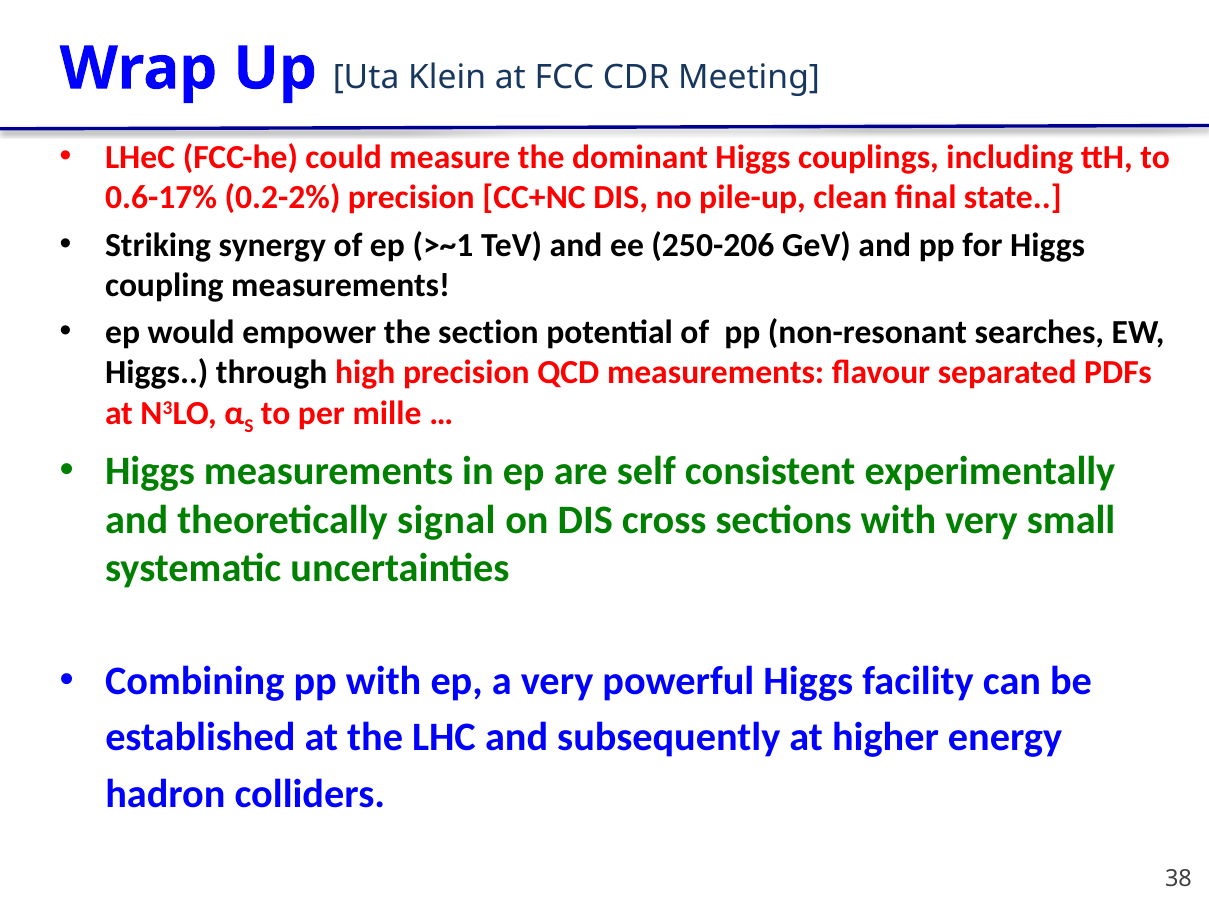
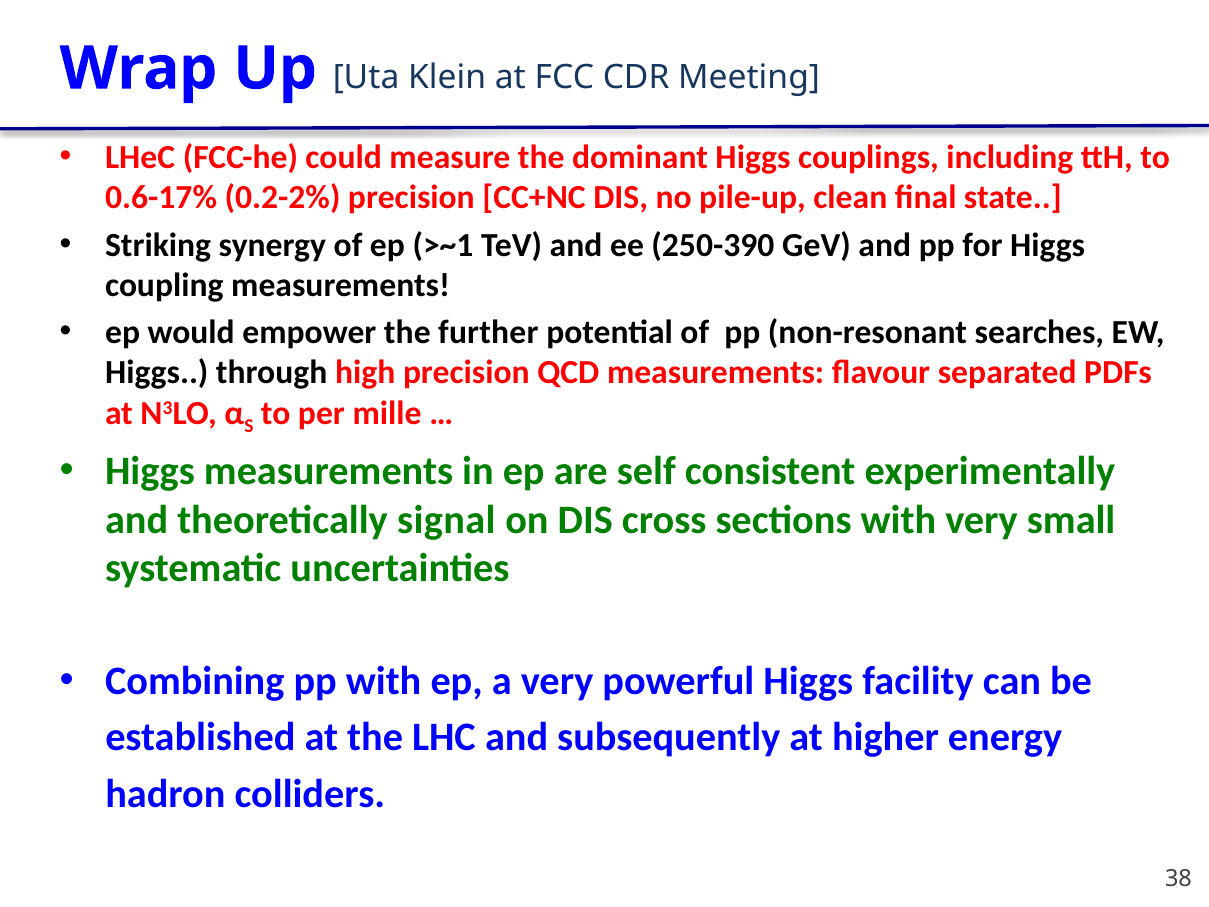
250-206: 250-206 -> 250-390 (713, 245)
section: section -> further (488, 332)
